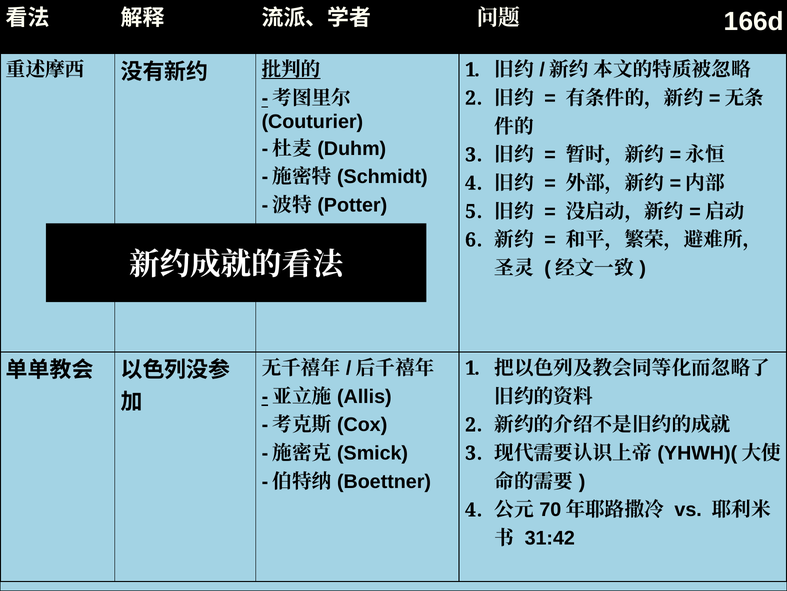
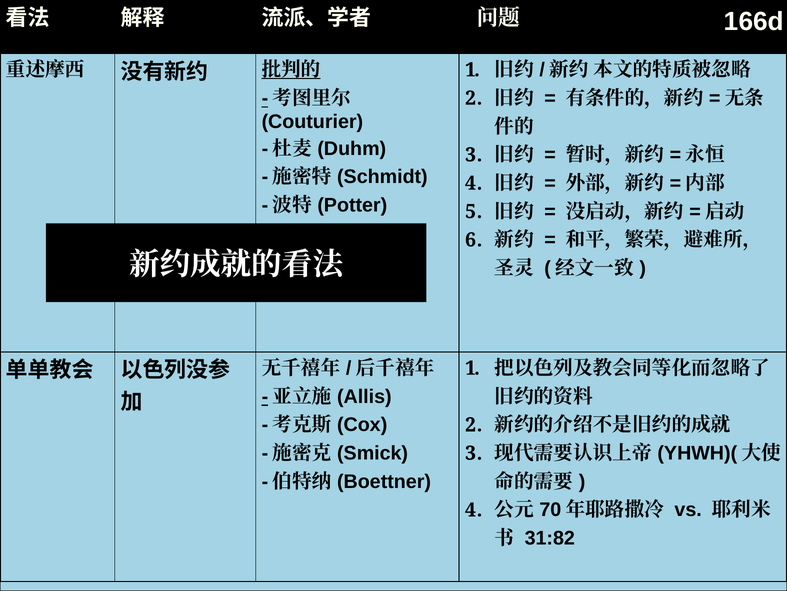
31:42: 31:42 -> 31:82 (550, 538)
